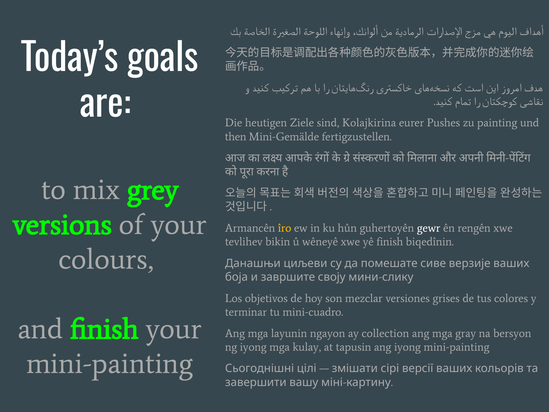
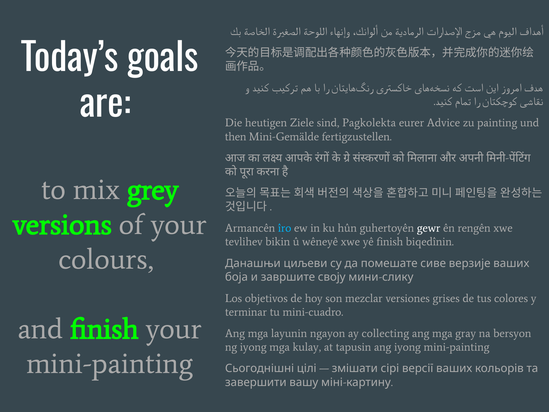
Kolajkirina: Kolajkirina -> Pagkolekta (369, 123)
Pushes: Pushes -> Advice (443, 123)
îro colour: yellow -> light blue (285, 228)
collection: collection -> collecting (385, 333)
